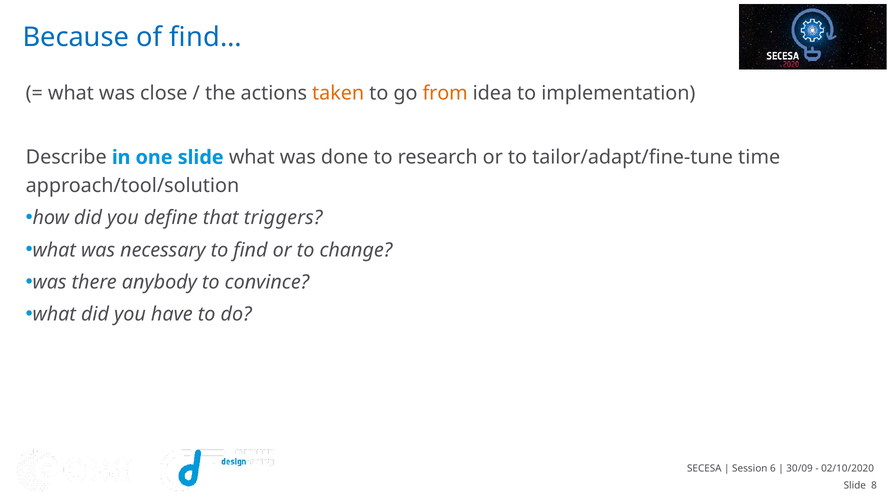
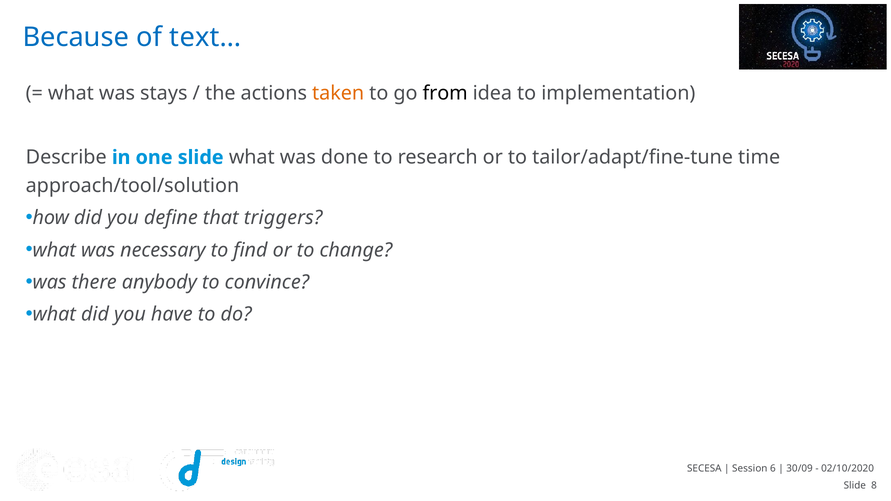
find…: find… -> text… (205, 37)
close: close -> stays (164, 93)
from colour: orange -> black (445, 93)
